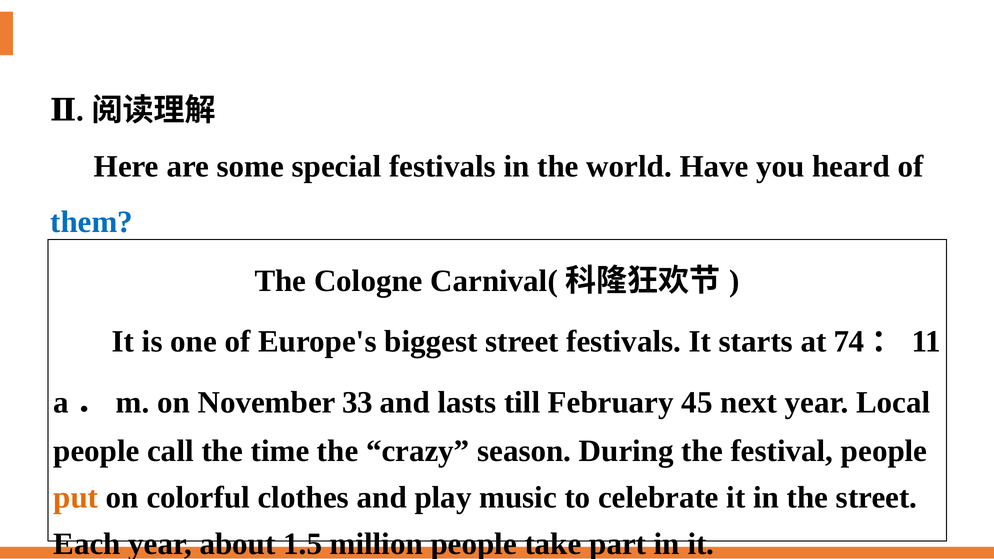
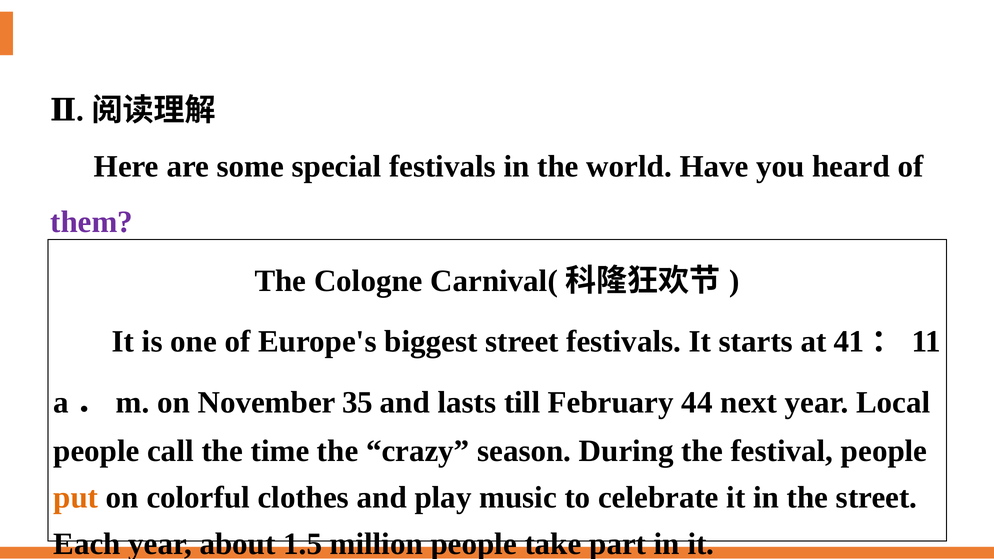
them colour: blue -> purple (92, 222)
74: 74 -> 41 (849, 342)
33: 33 -> 35 (358, 402)
45: 45 -> 44 (697, 402)
